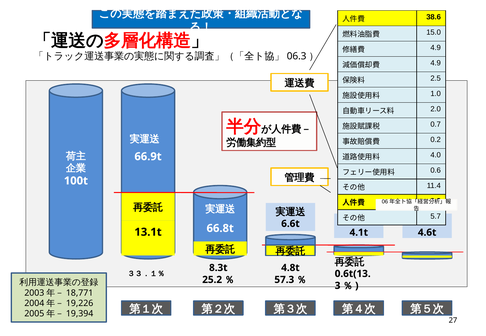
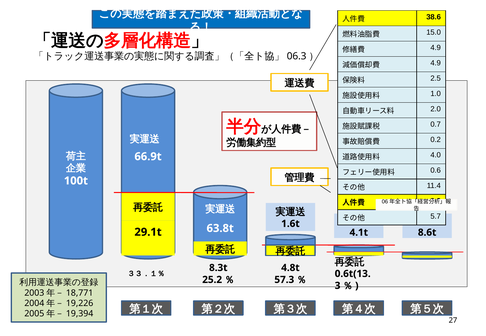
6.6t: 6.6t -> 1.6t (290, 224)
66.8t: 66.8t -> 63.8t (220, 229)
13.1t: 13.1t -> 29.1t (148, 232)
4.6t: 4.6t -> 8.6t (427, 233)
